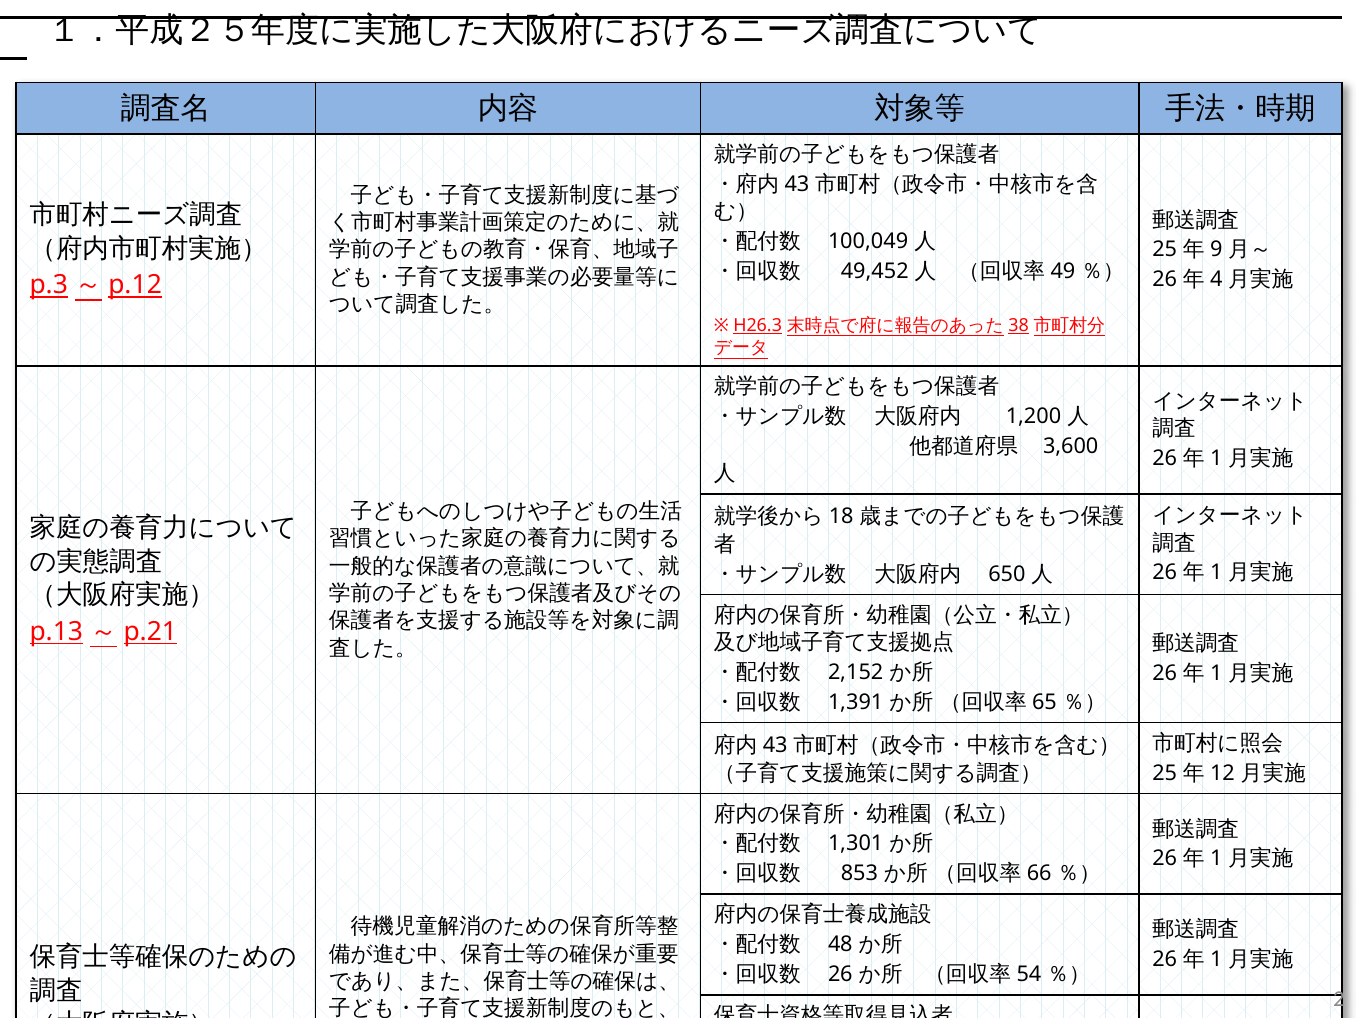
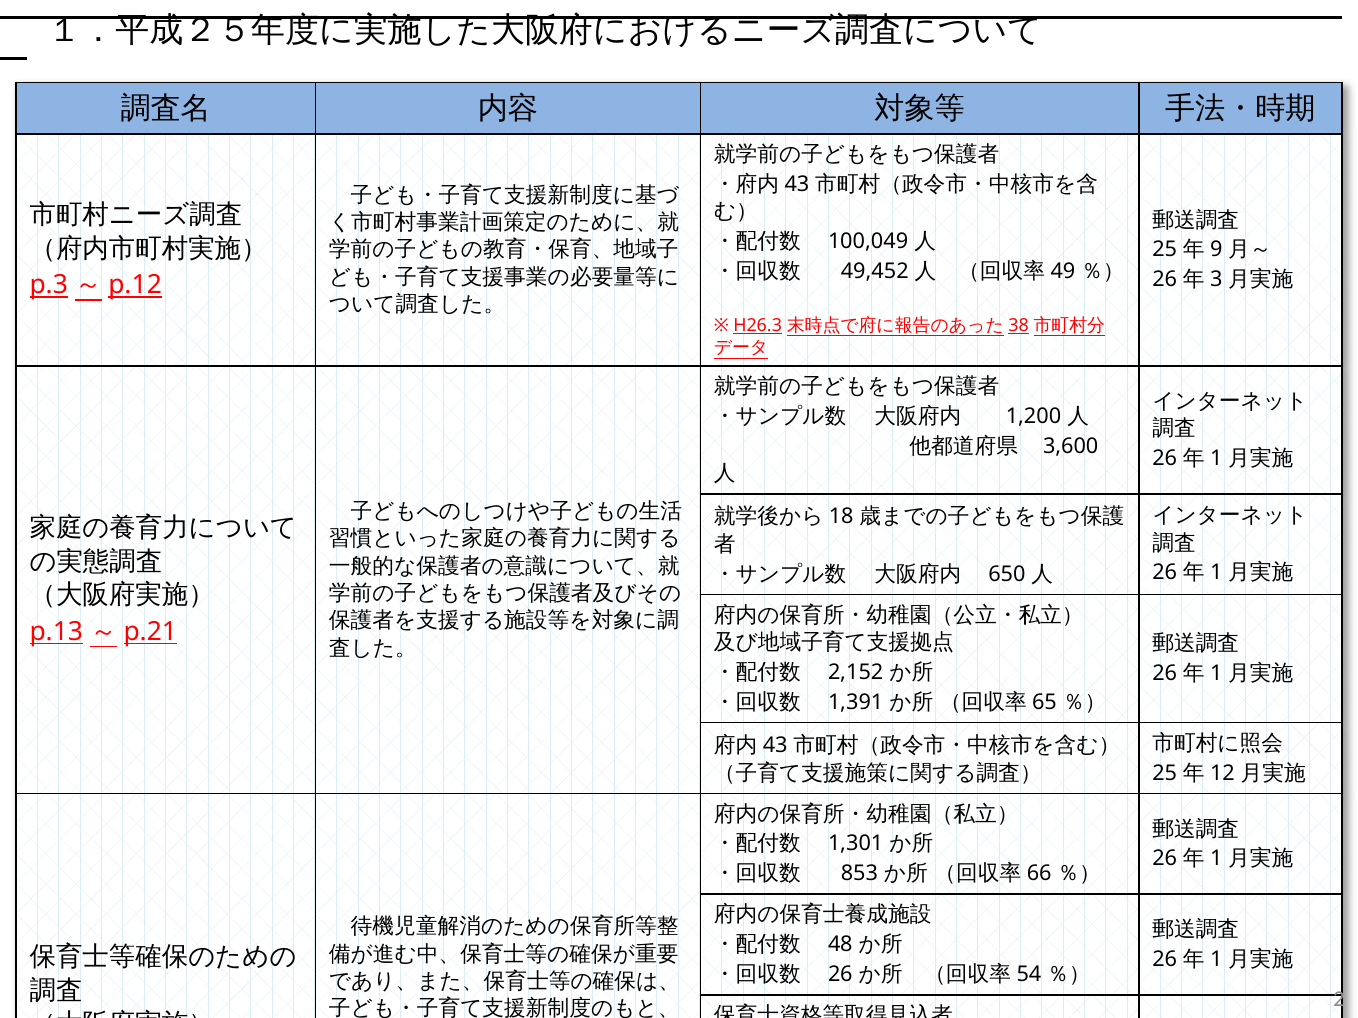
4: 4 -> 3 (1216, 280)
